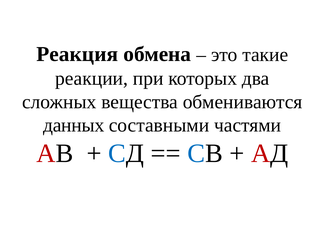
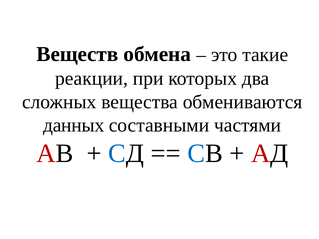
Реакция: Реакция -> Веществ (77, 54)
